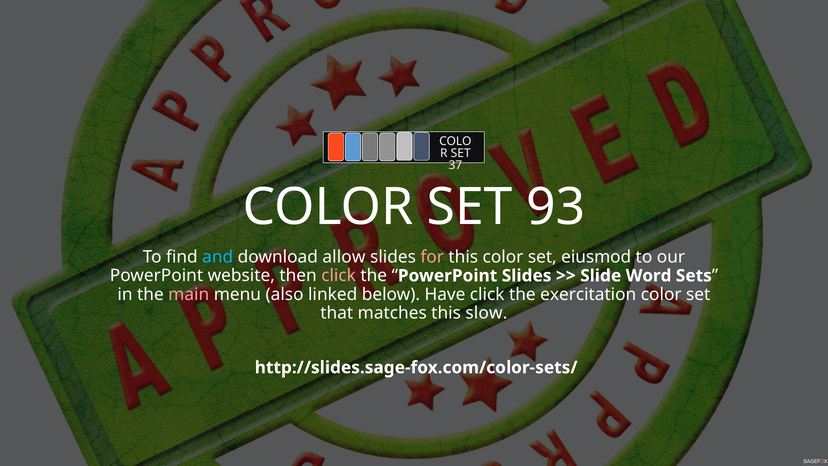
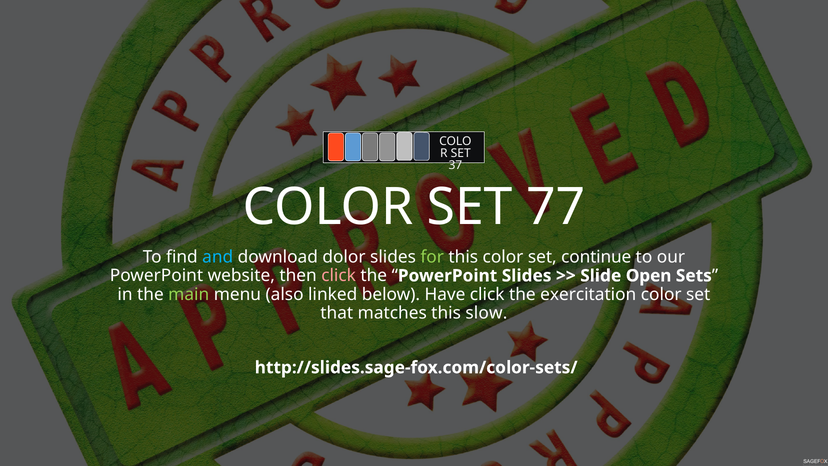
93: 93 -> 77 (556, 207)
allow: allow -> dolor (344, 257)
for colour: pink -> light green (432, 257)
eiusmod: eiusmod -> continue (596, 257)
Word: Word -> Open (649, 276)
main colour: pink -> light green (189, 294)
